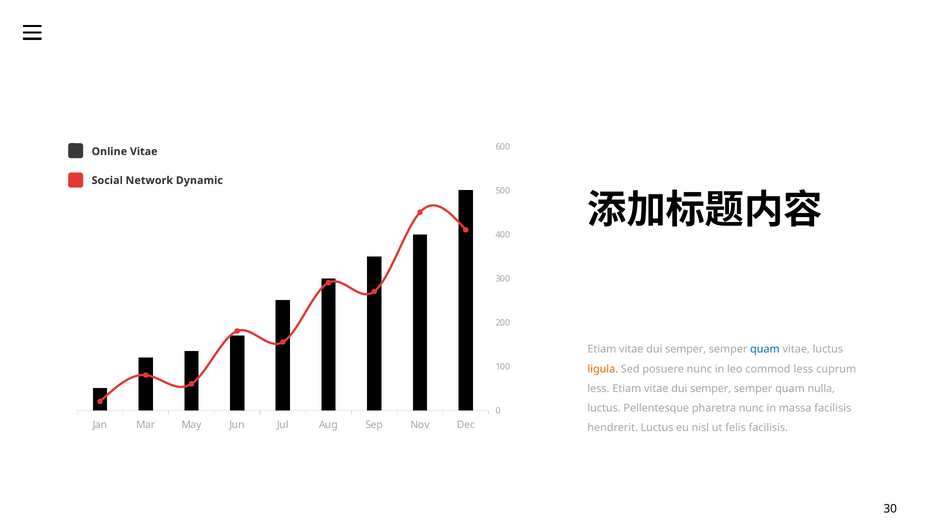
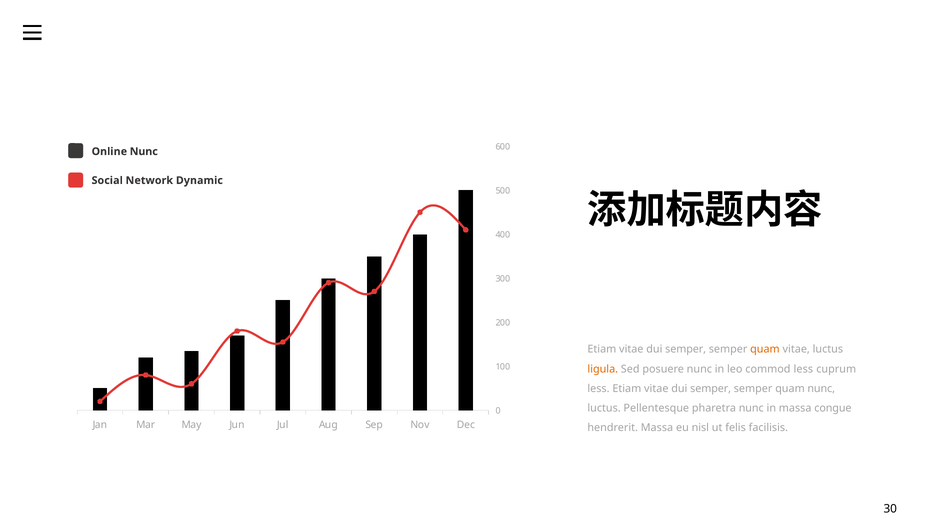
Online Vitae: Vitae -> Nunc (144, 151)
quam colour: blue -> orange (765, 349)
quam nulla: nulla -> nunc (821, 389)
massa facilisis: facilisis -> congue (833, 408)
hendrerit Luctus: Luctus -> Massa (657, 428)
